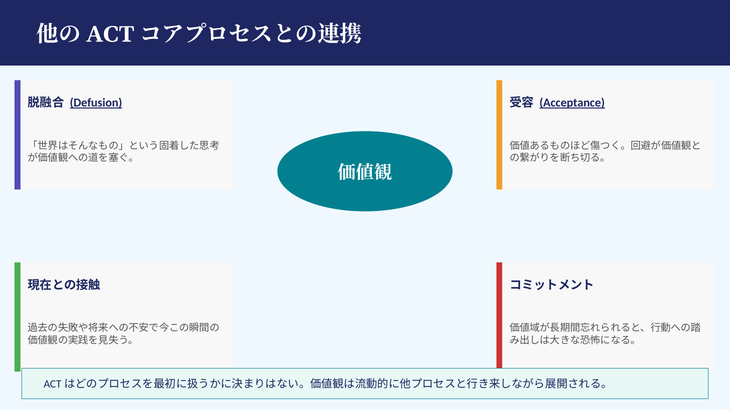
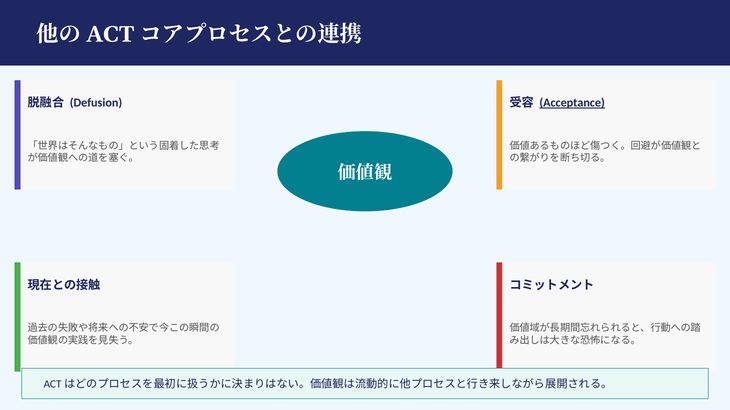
Defusion underline: present -> none (96, 103)
